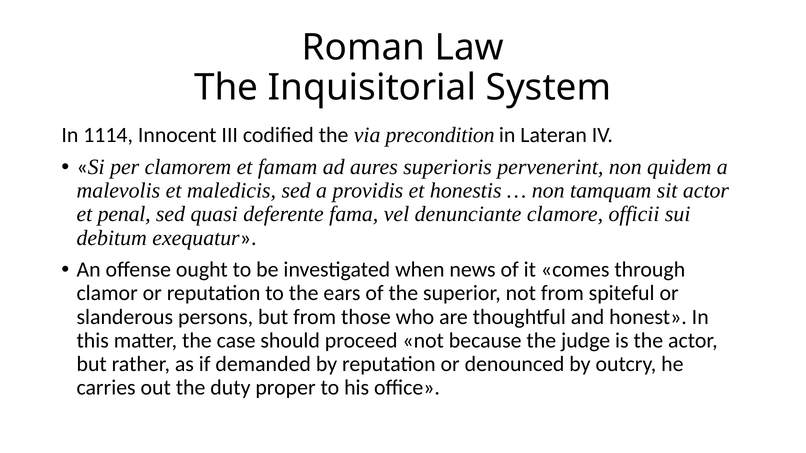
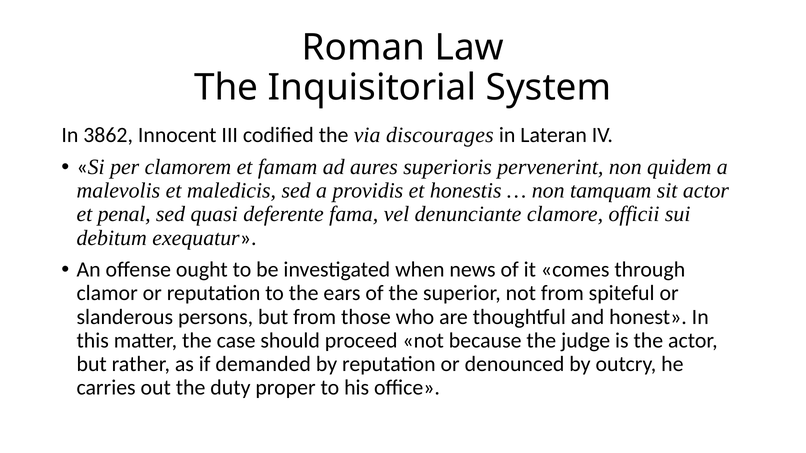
1114: 1114 -> 3862 (108, 135)
precondition: precondition -> discourages (440, 135)
